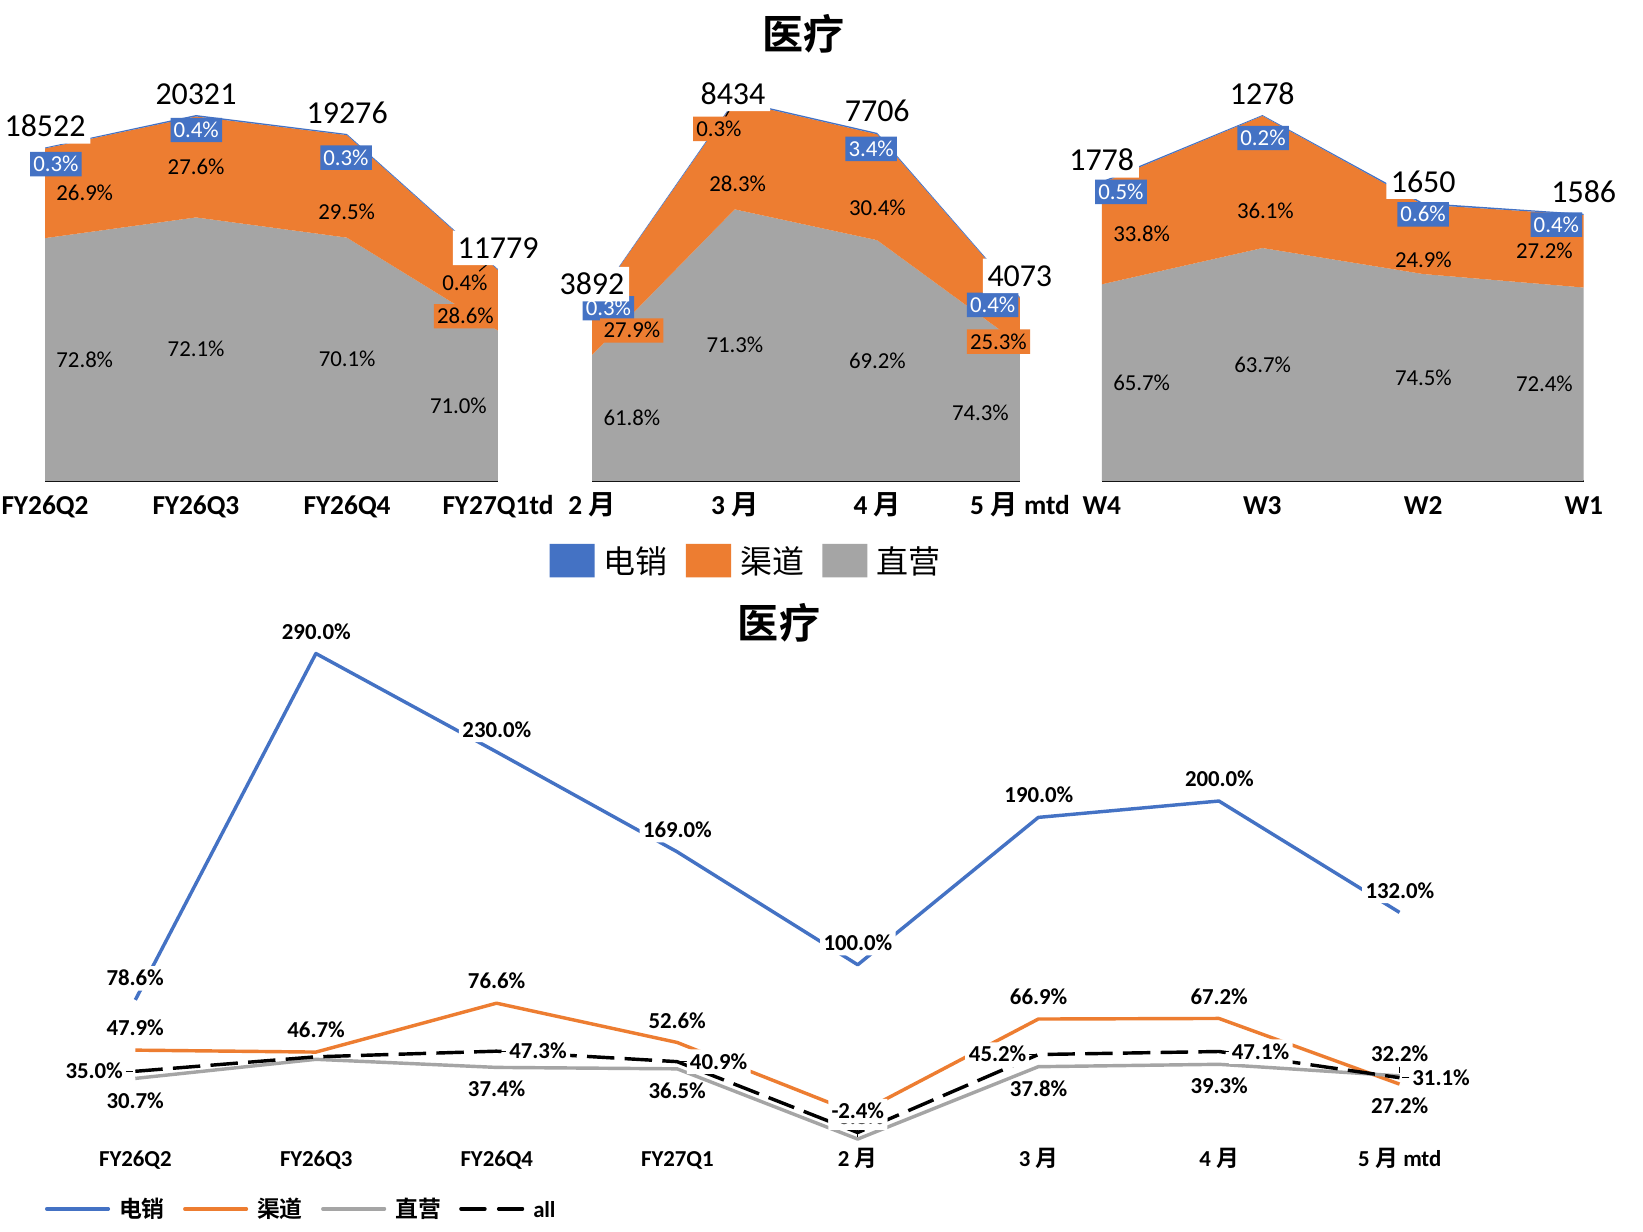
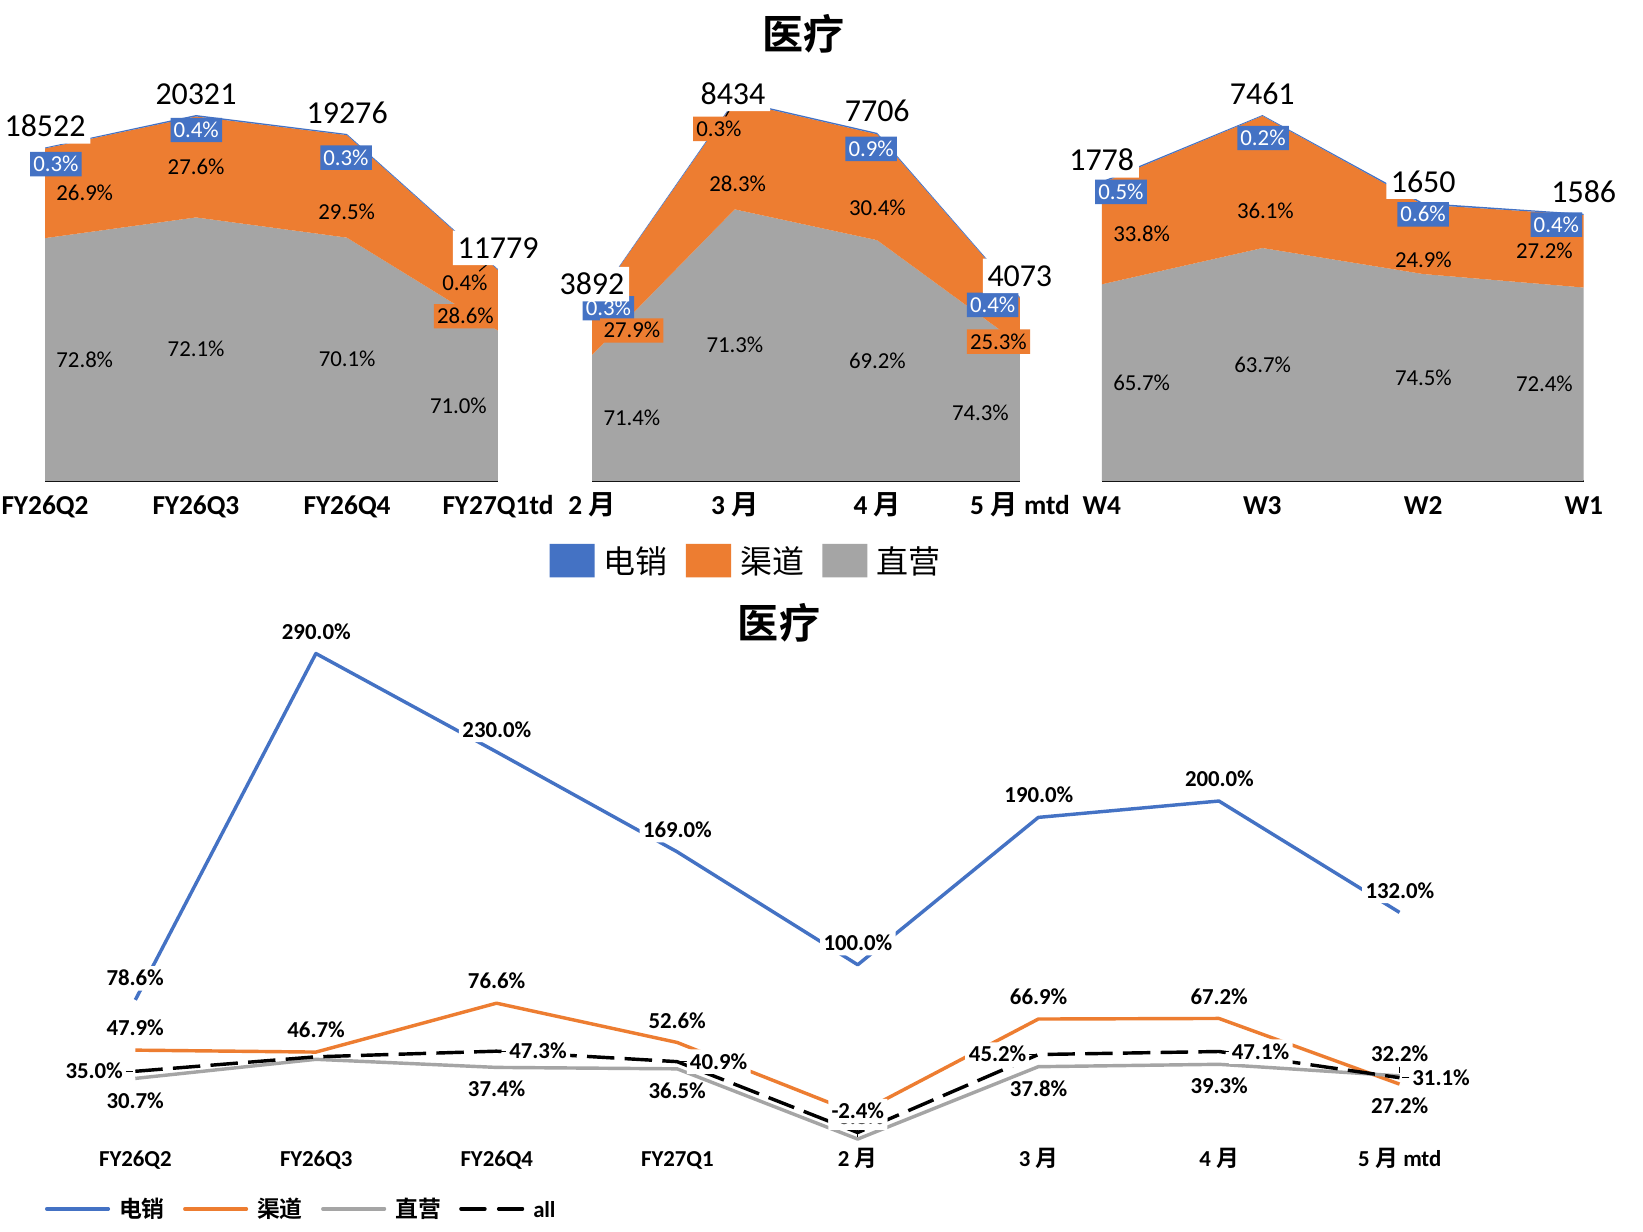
1278: 1278 -> 7461 (1262, 94)
3.4%: 3.4% -> 0.9% (871, 149)
61.8%: 61.8% -> 71.4% (632, 418)
